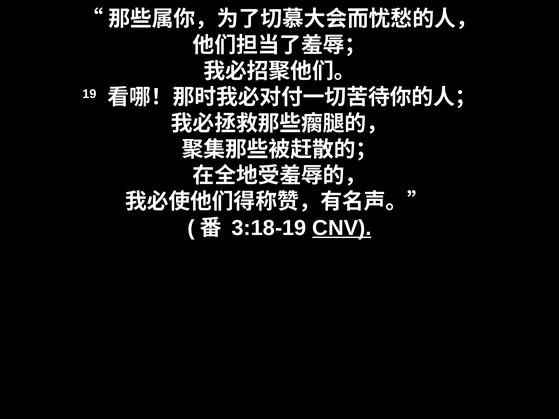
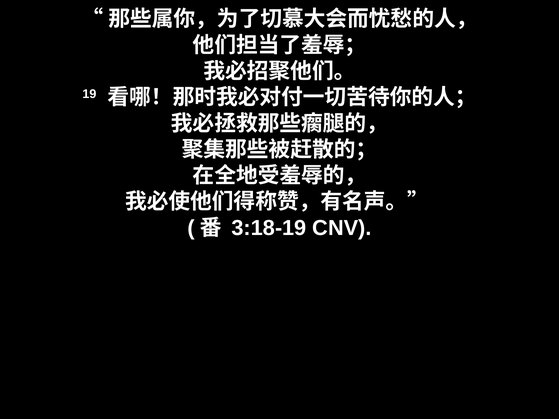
CNV underline: present -> none (342, 228)
